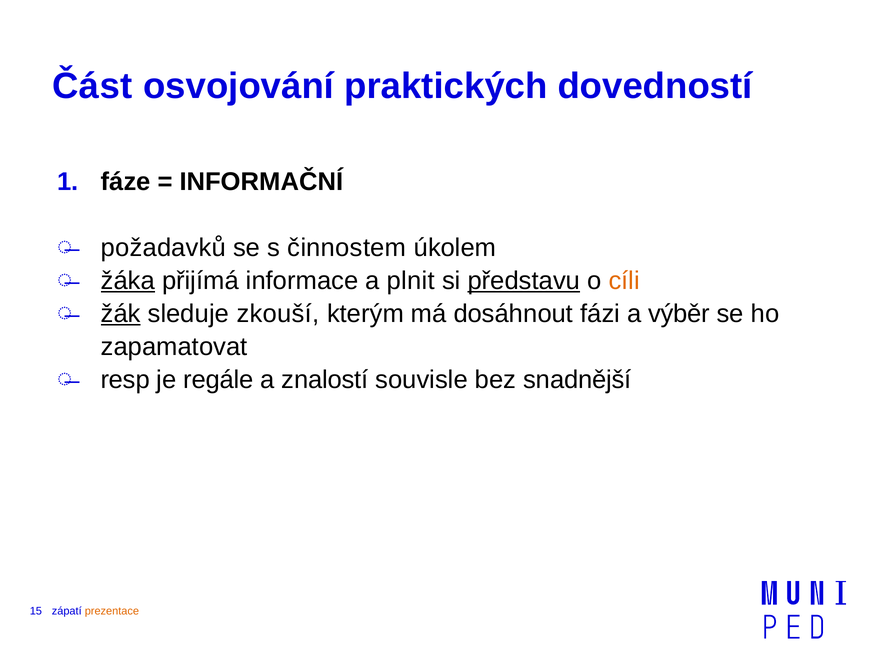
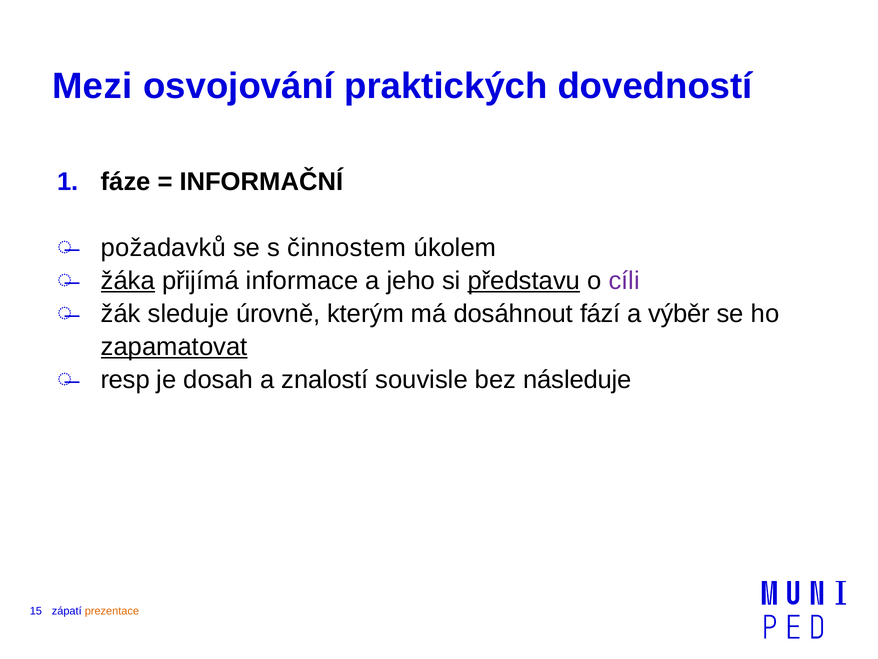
Část: Část -> Mezi (92, 86)
plnit: plnit -> jeho (411, 281)
cíli colour: orange -> purple (624, 281)
žák underline: present -> none (121, 314)
zkouší: zkouší -> úrovně (278, 314)
fázi: fázi -> fází (600, 314)
zapamatovat underline: none -> present (174, 347)
regále: regále -> dosah (218, 379)
snadnější: snadnější -> následuje (577, 379)
